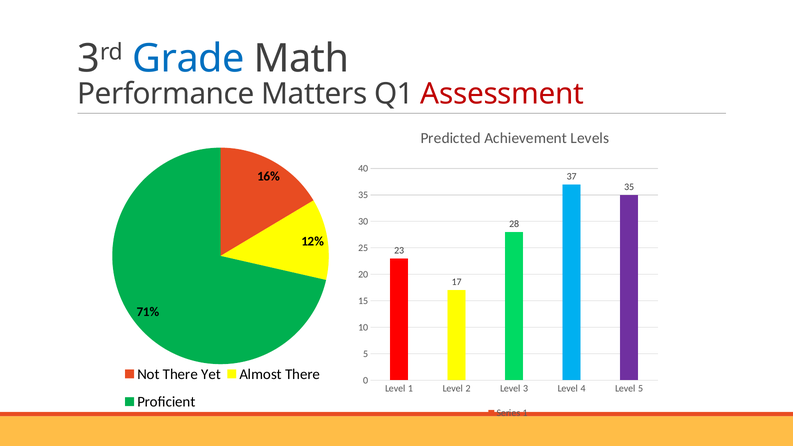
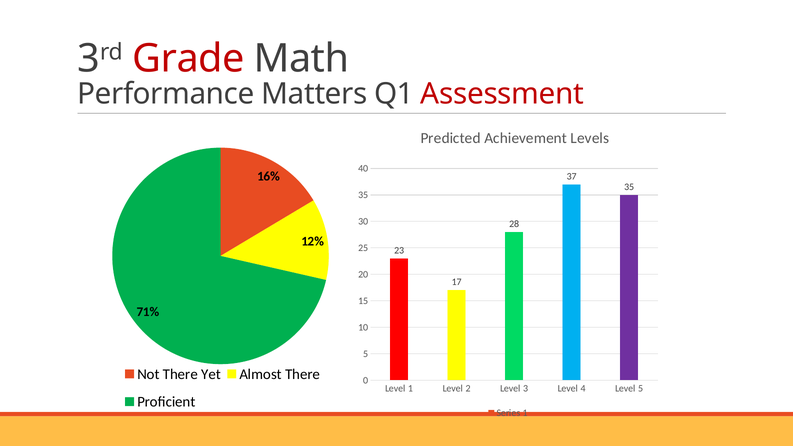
Grade colour: blue -> red (188, 59)
